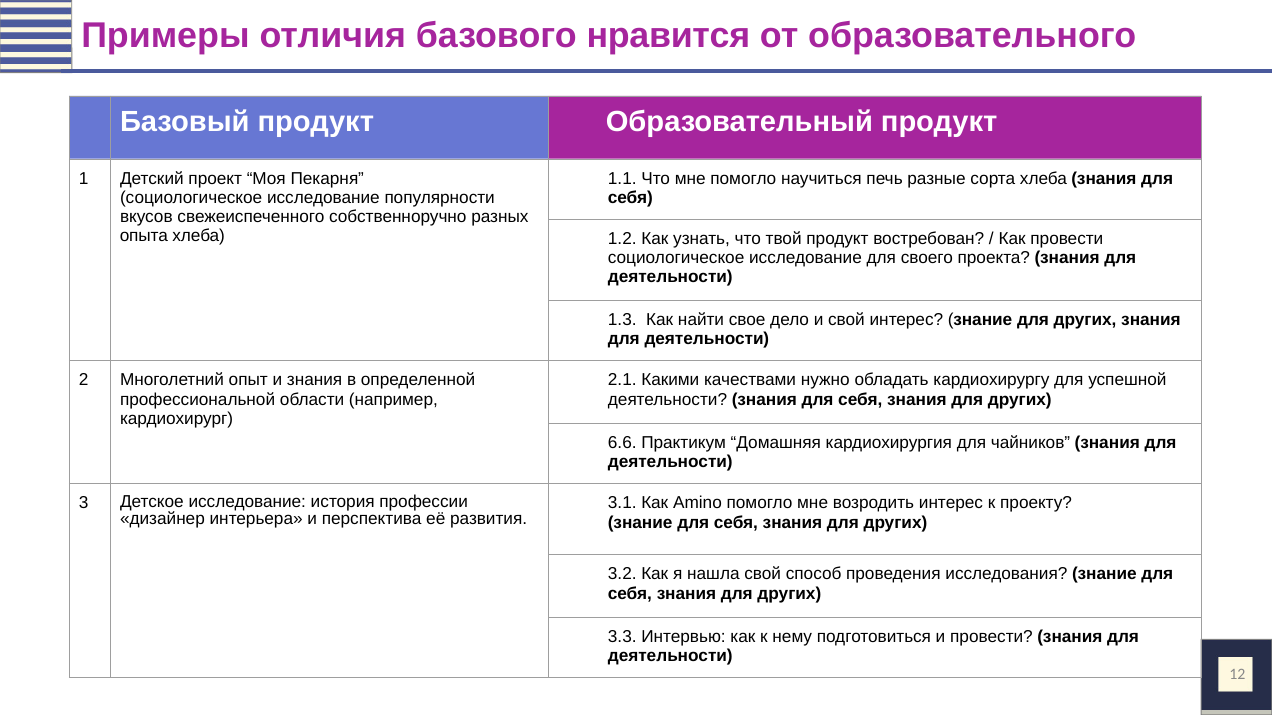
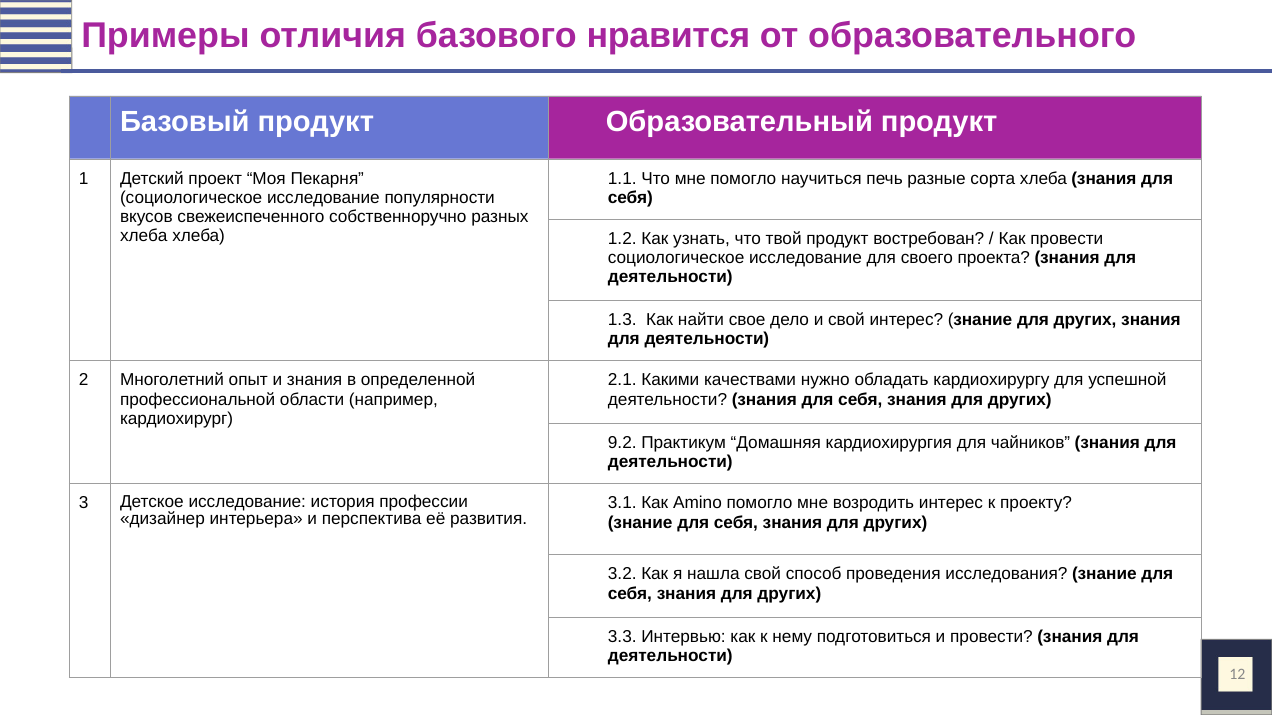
опыта: опыта -> хлеба (144, 236)
6.6: 6.6 -> 9.2 (622, 443)
